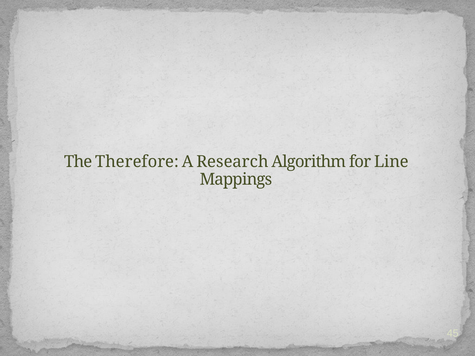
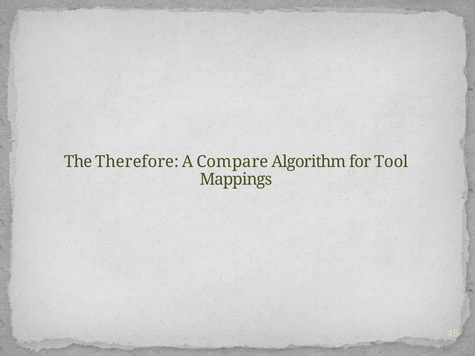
Research: Research -> Compare (232, 162)
Line: Line -> Tool (391, 162)
